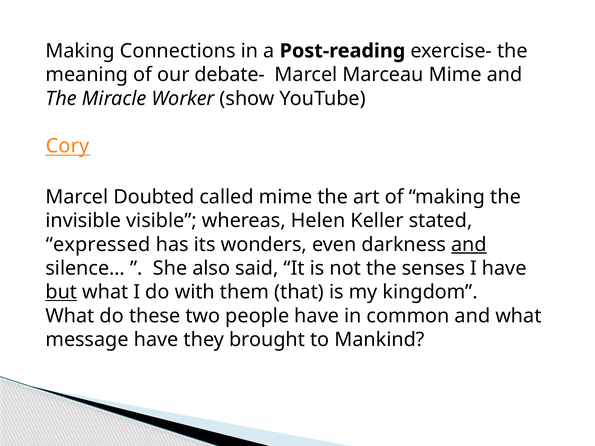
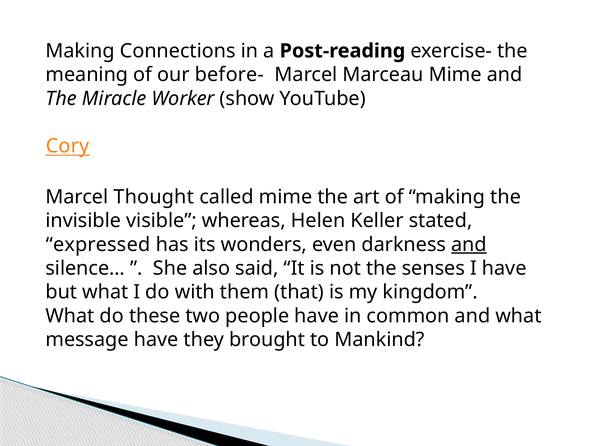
debate-: debate- -> before- (229, 75)
Doubted: Doubted -> Thought (154, 197)
but underline: present -> none (61, 292)
